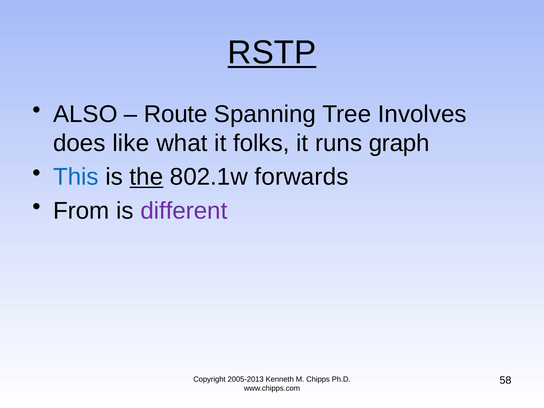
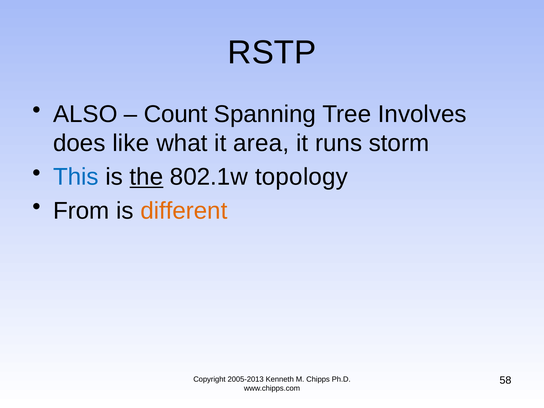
RSTP underline: present -> none (272, 53)
Route: Route -> Count (176, 114)
folks: folks -> area (261, 143)
graph: graph -> storm (399, 143)
forwards: forwards -> topology (302, 177)
different colour: purple -> orange (184, 211)
